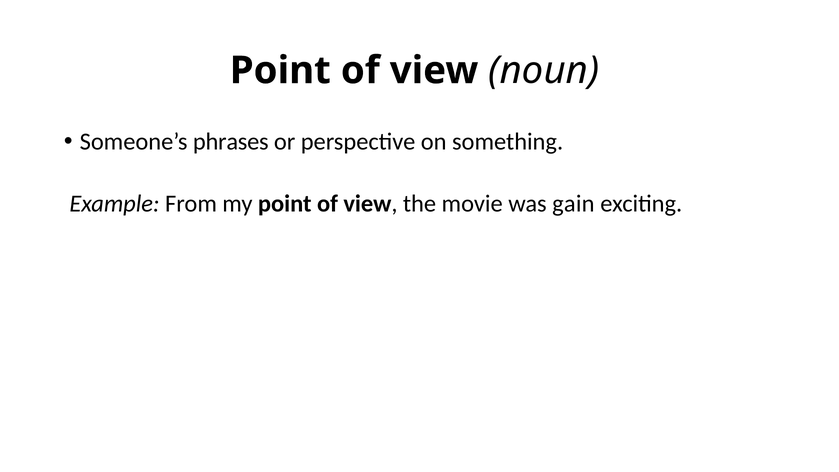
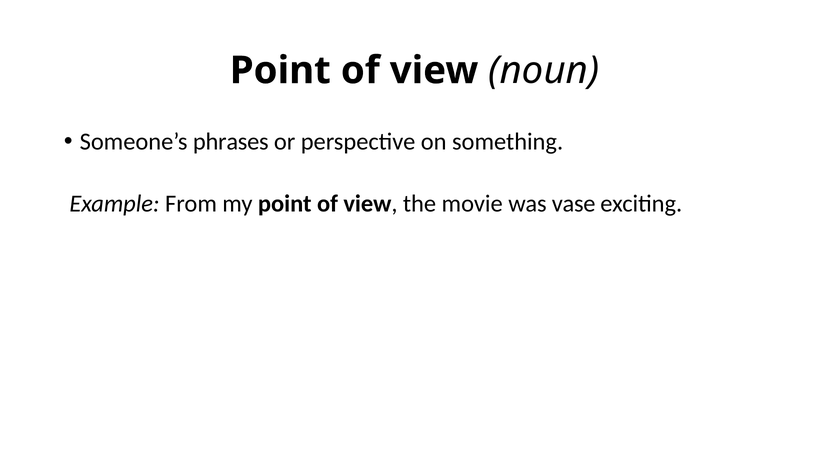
gain: gain -> vase (574, 203)
